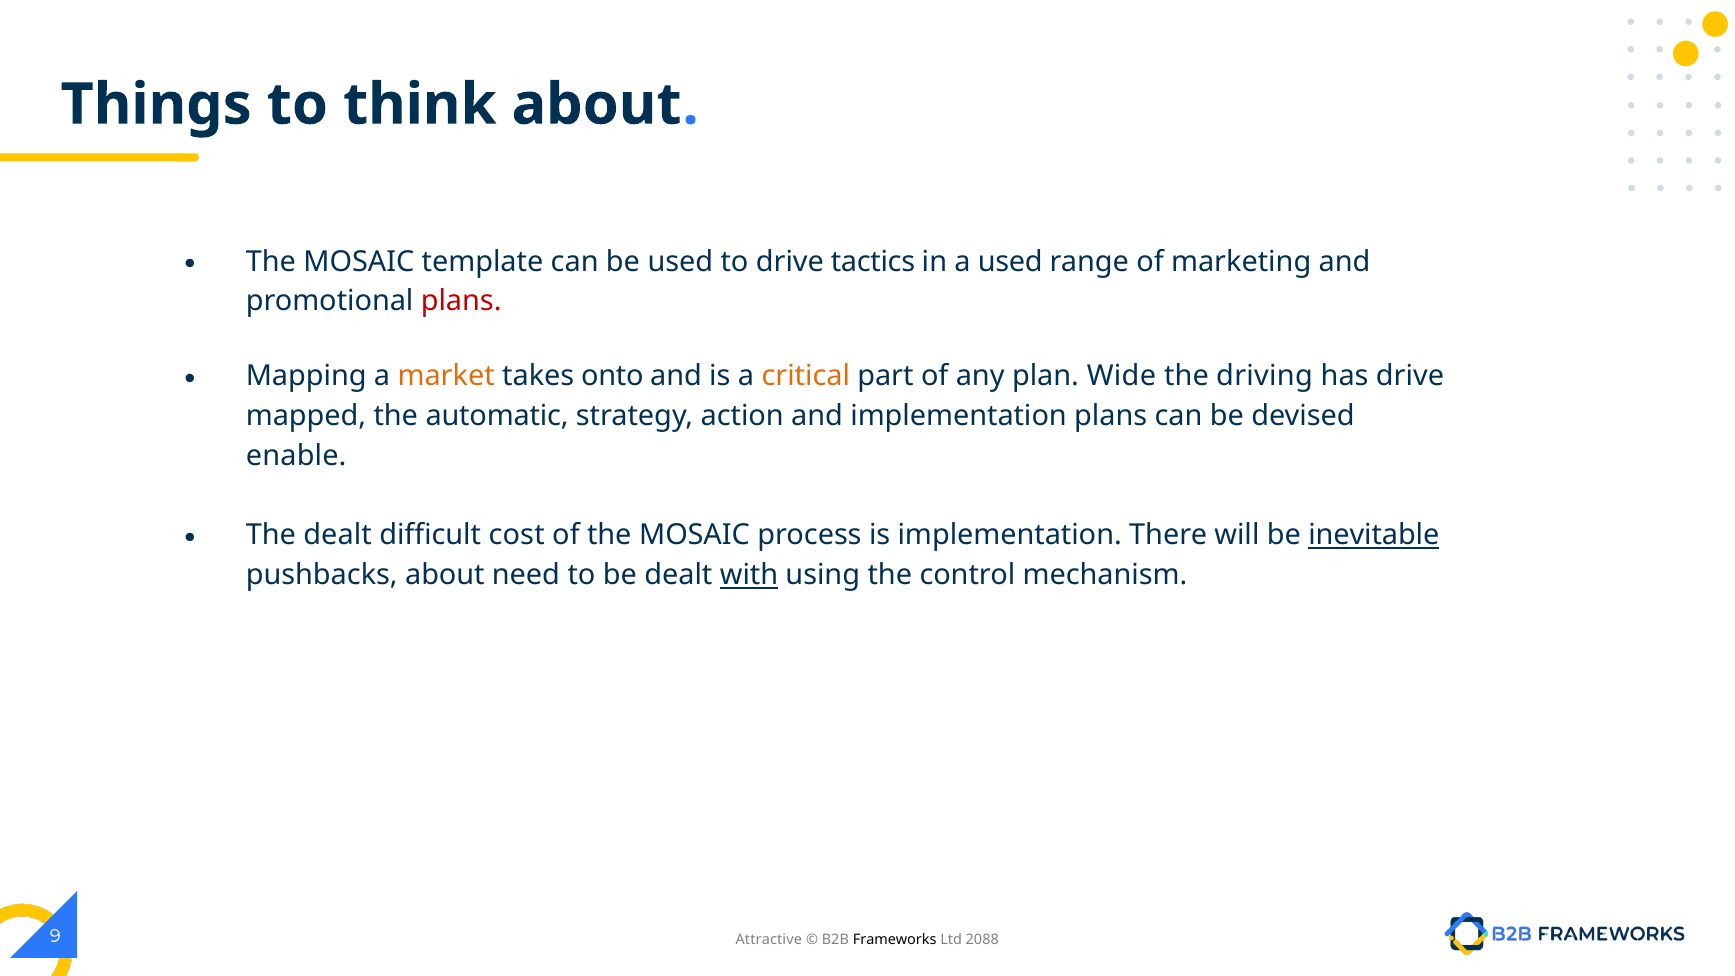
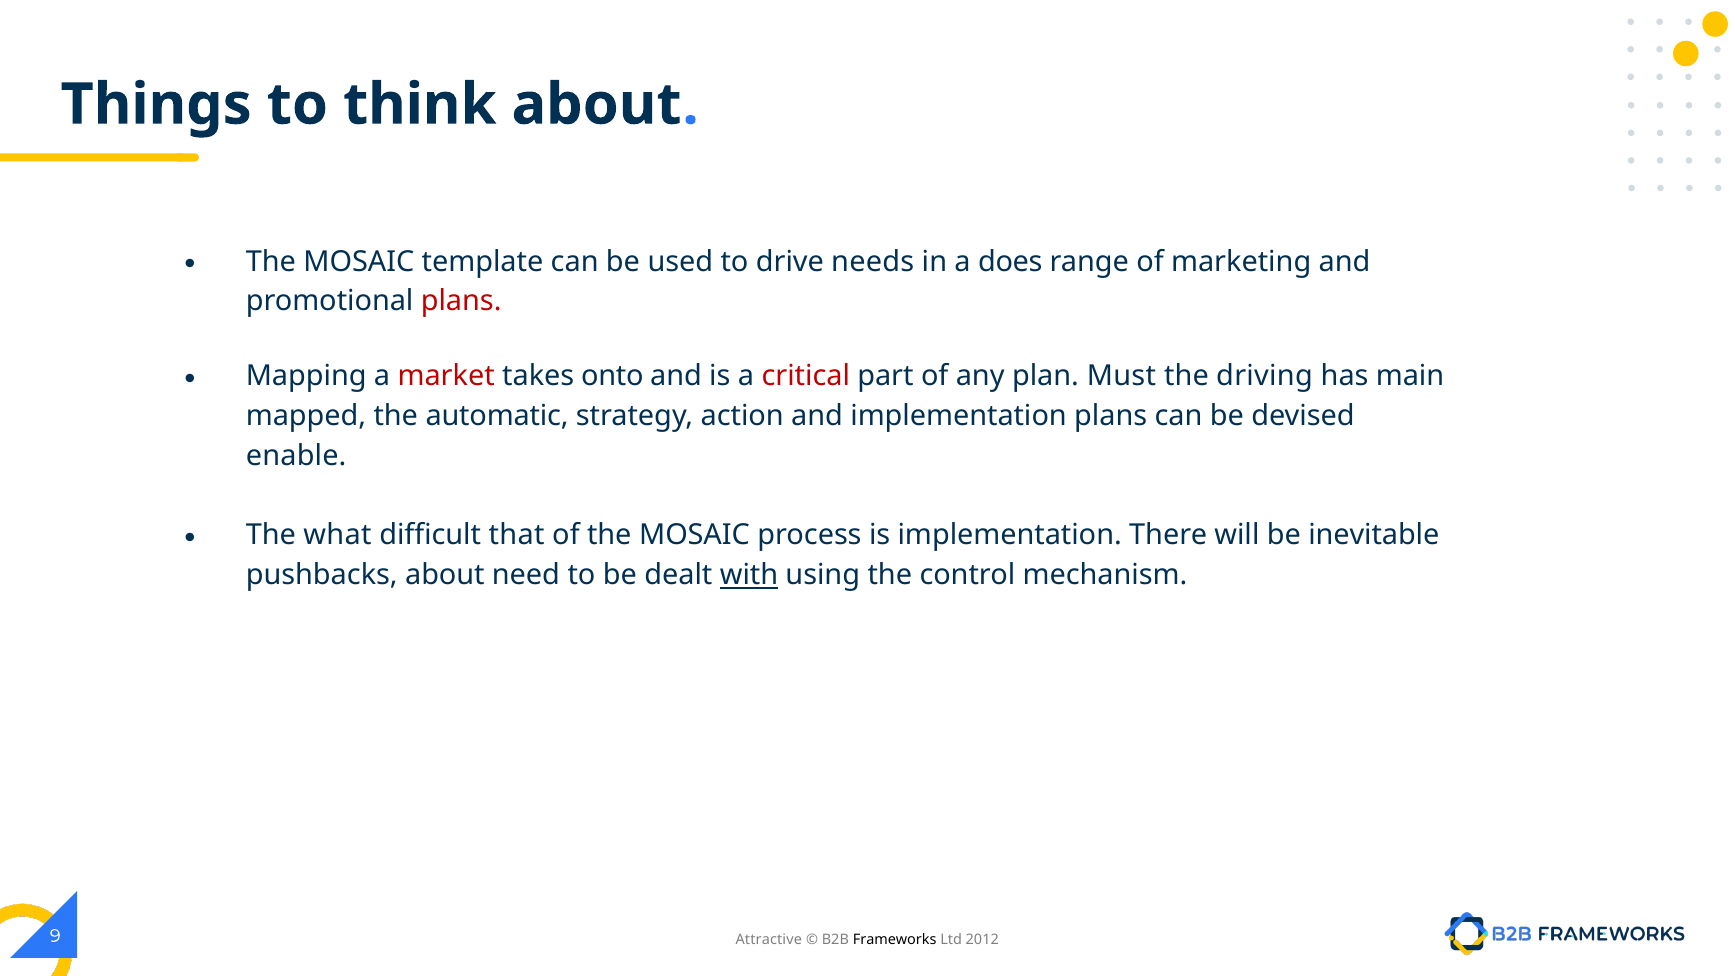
tactics: tactics -> needs (873, 262)
a used: used -> does (1010, 262)
market colour: orange -> red (446, 376)
critical colour: orange -> red (806, 376)
Wide: Wide -> Must (1121, 376)
has drive: drive -> main (1410, 376)
The dealt: dealt -> what (338, 535)
cost: cost -> that (517, 535)
inevitable underline: present -> none (1374, 535)
2088: 2088 -> 2012 (982, 940)
